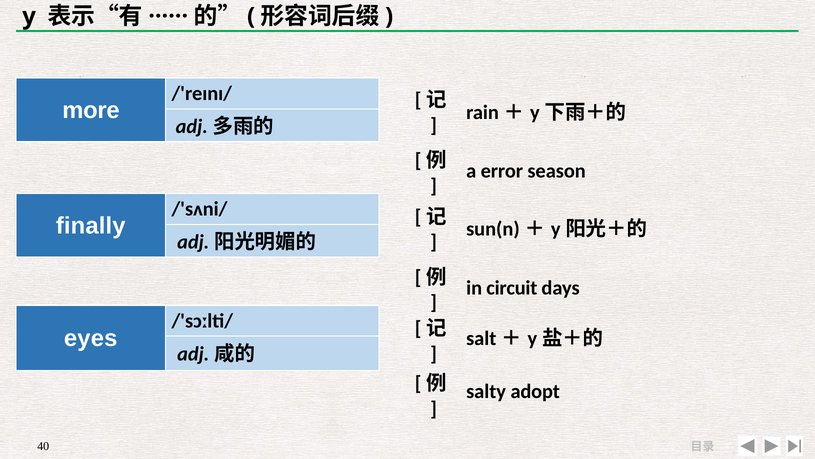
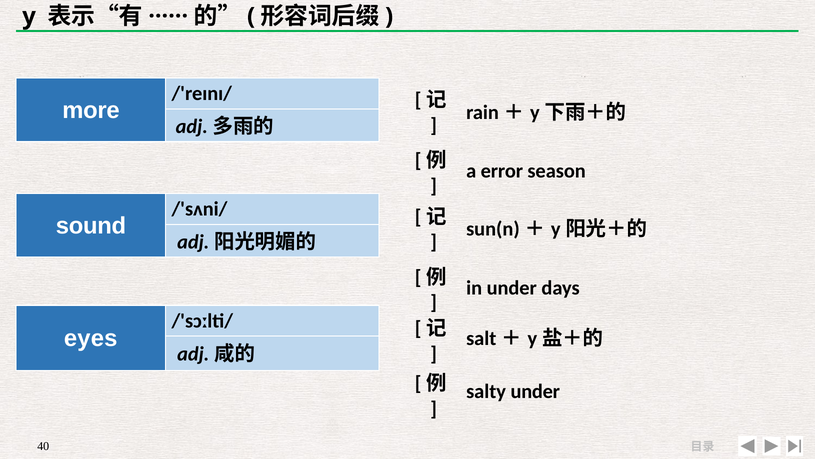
finally: finally -> sound (91, 225)
in circuit: circuit -> under (512, 288)
salty adopt: adopt -> under (535, 391)
